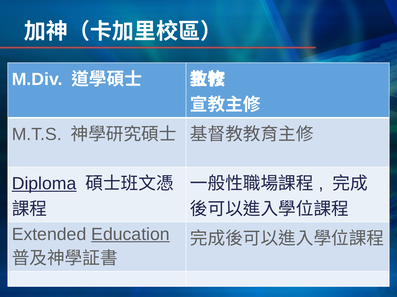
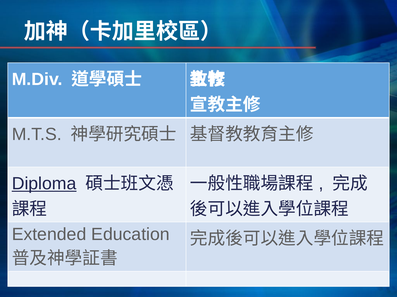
Education underline: present -> none (130, 235)
